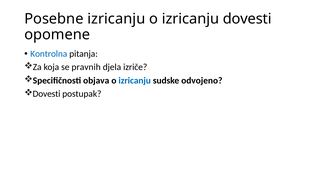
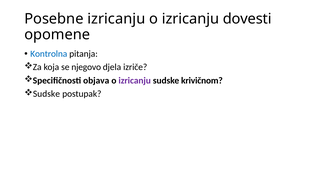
pravnih: pravnih -> njegovo (86, 67)
izricanju colour: blue -> purple (135, 81)
odvojeno: odvojeno -> krivičnom (202, 81)
Dovesti: Dovesti -> Sudske (46, 94)
